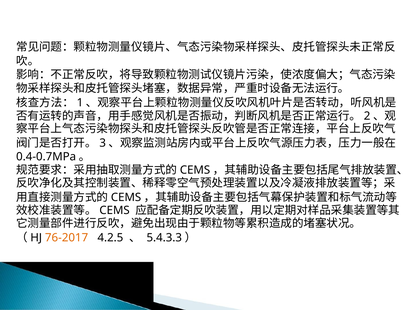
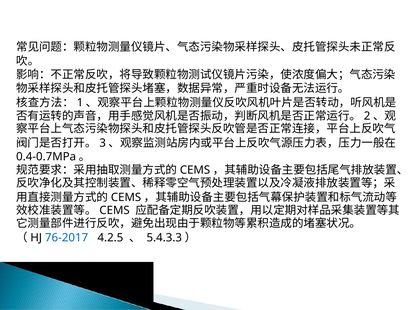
76-2017 colour: orange -> blue (67, 238)
